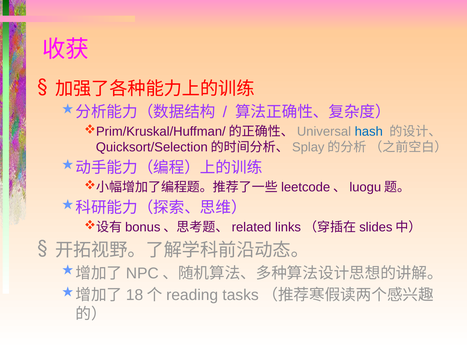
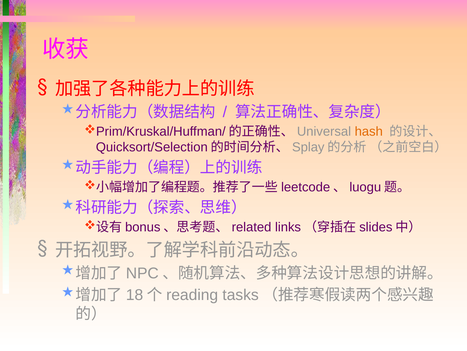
hash colour: blue -> orange (369, 131)
